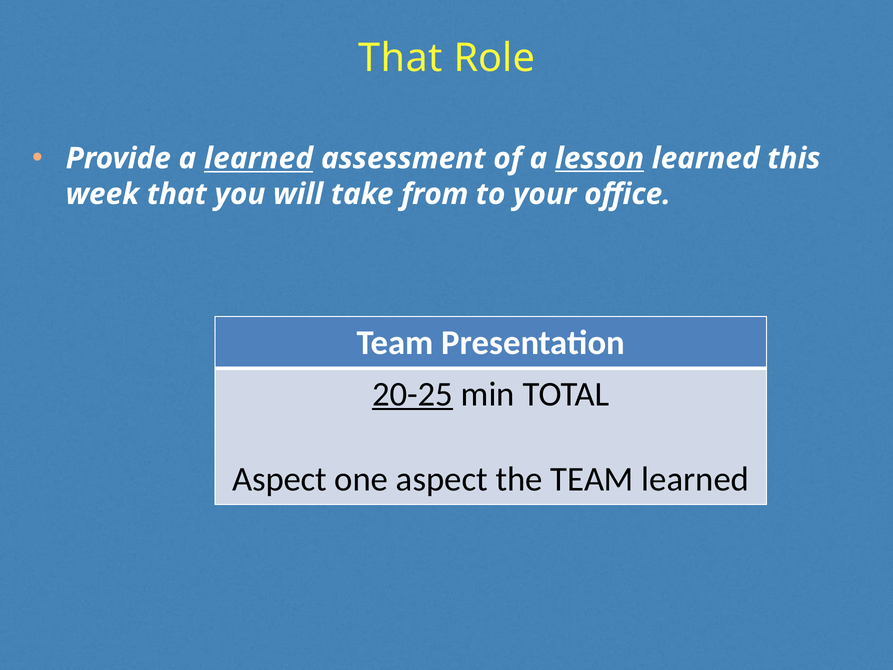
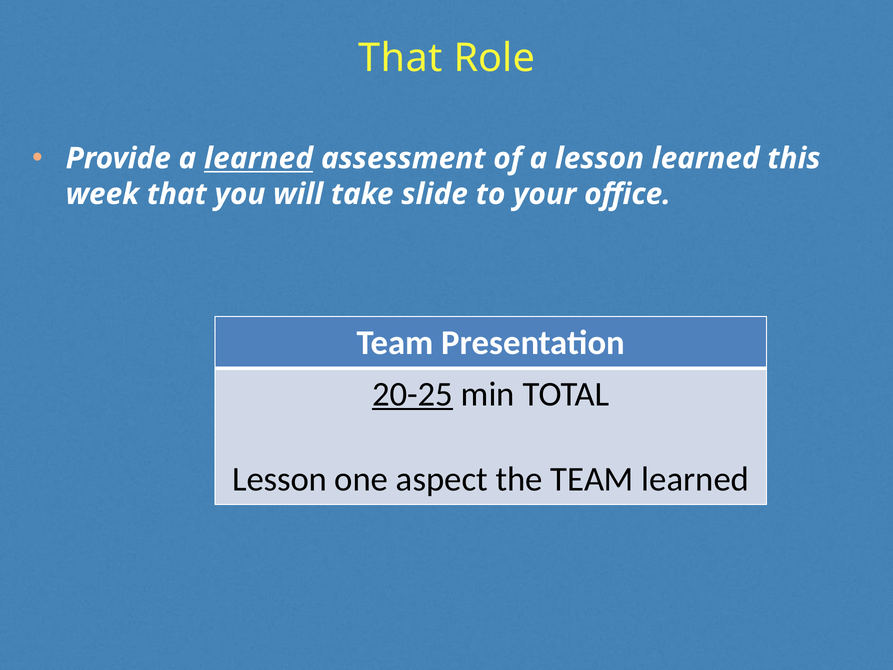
lesson underline: present -> none (600, 158)
from: from -> slide (435, 194)
Aspect: Aspect -> Lesson (280, 479)
